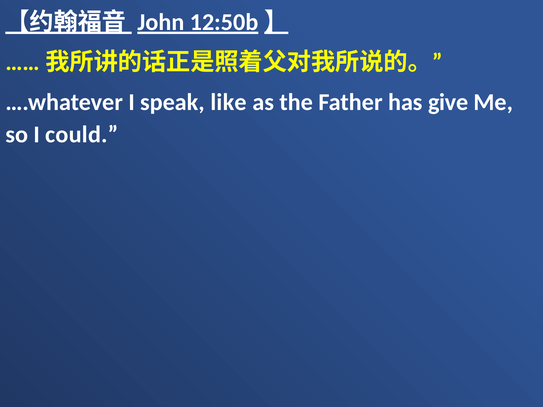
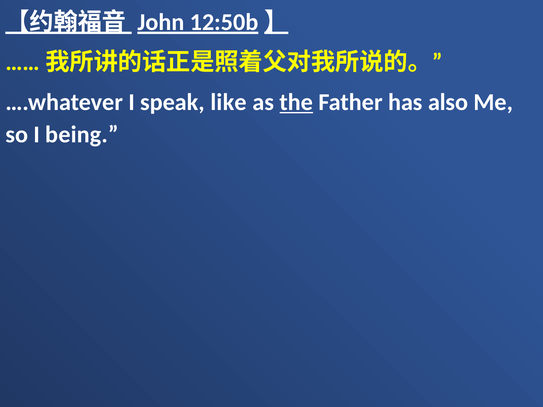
the underline: none -> present (296, 102)
give: give -> also (448, 102)
could: could -> being (82, 135)
